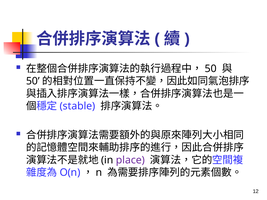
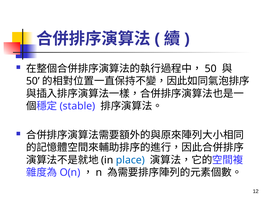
place colour: purple -> blue (130, 160)
